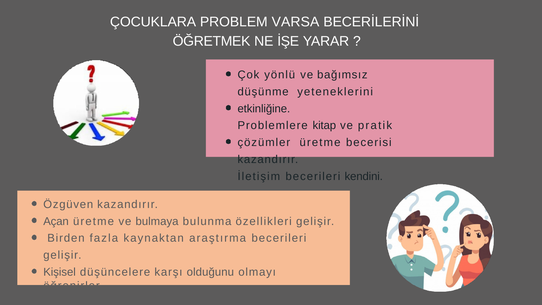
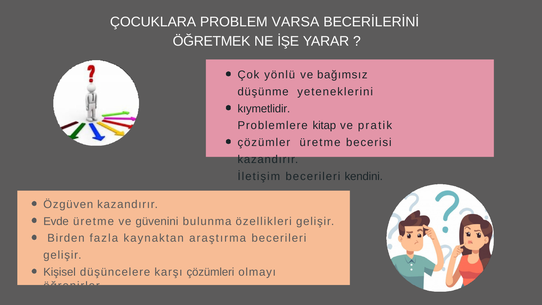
etkinliğine: etkinliğine -> kıymetlidir (264, 109)
Açan: Açan -> Evde (56, 221)
bulmaya: bulmaya -> güvenini (157, 221)
olduğunu: olduğunu -> çözümleri (210, 272)
